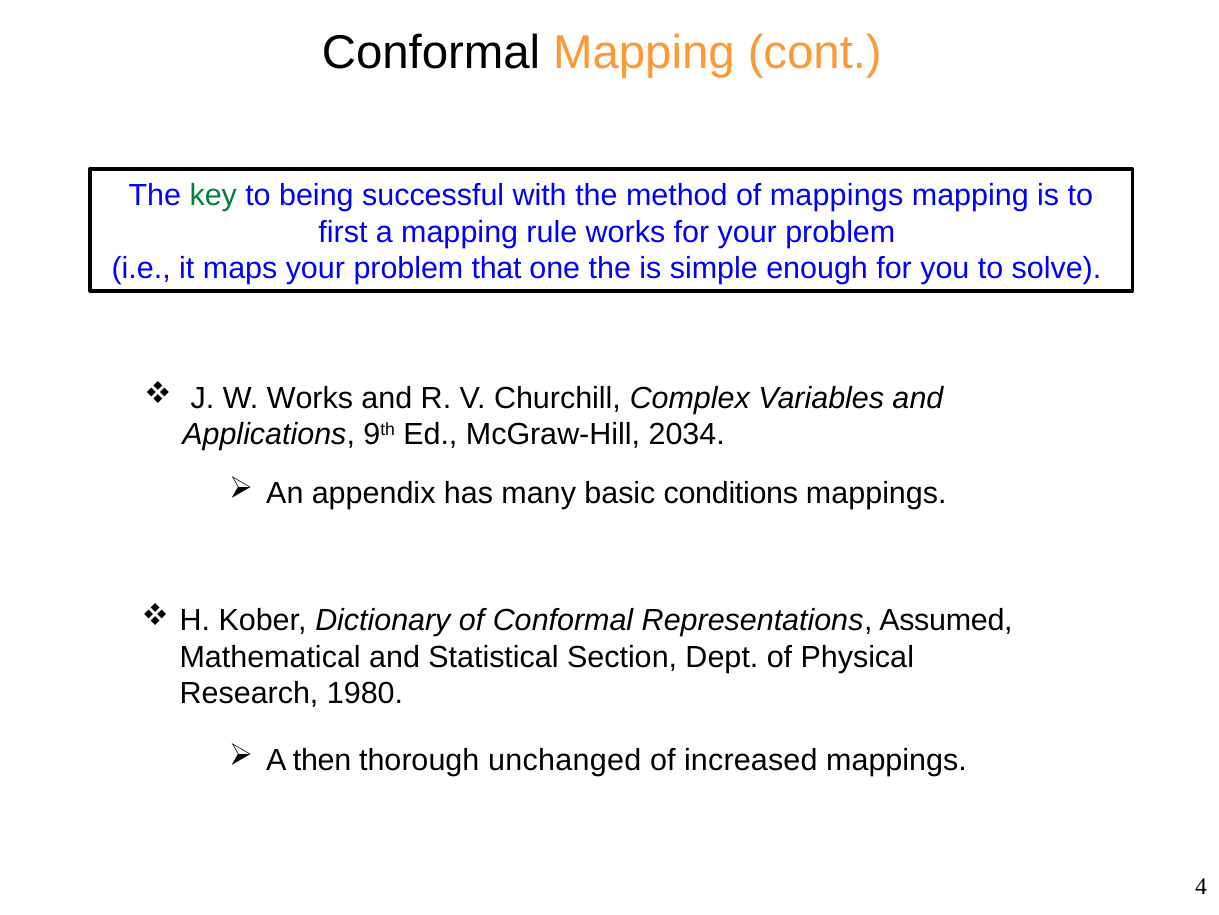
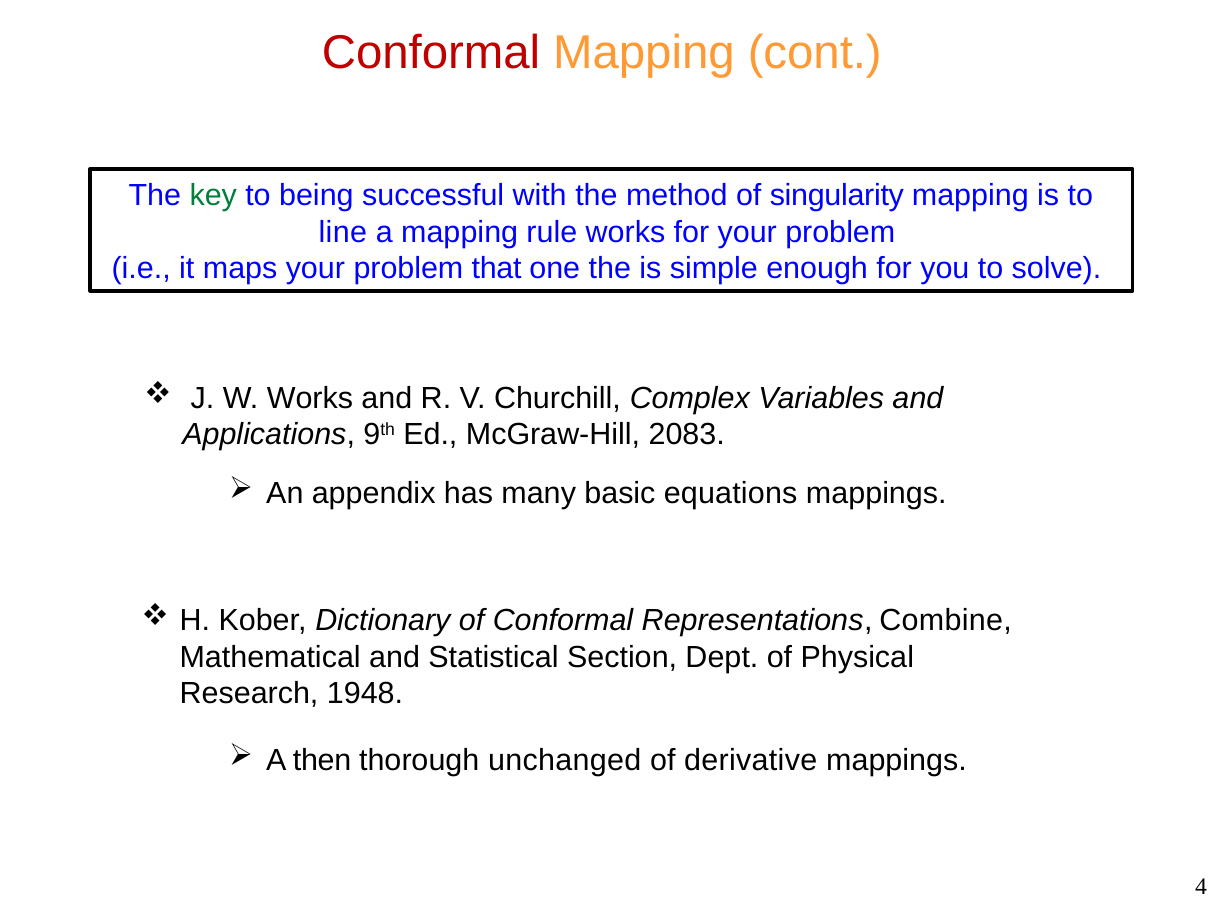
Conformal colour: black -> red (431, 53)
of mappings: mappings -> singularity (837, 195)
first: first -> line (343, 232)
2034: 2034 -> 2083 (687, 434)
conditions: conditions -> equations (731, 493)
Assumed: Assumed -> Combine (946, 620)
1980: 1980 -> 1948 (365, 693)
increased: increased -> derivative (751, 760)
